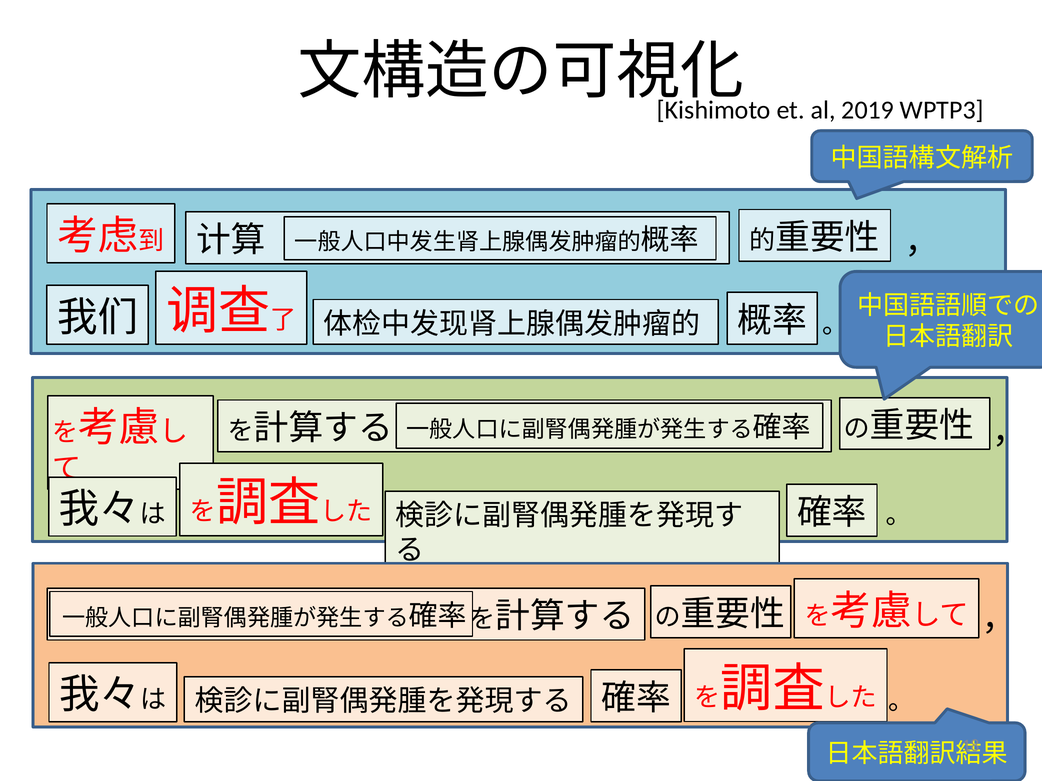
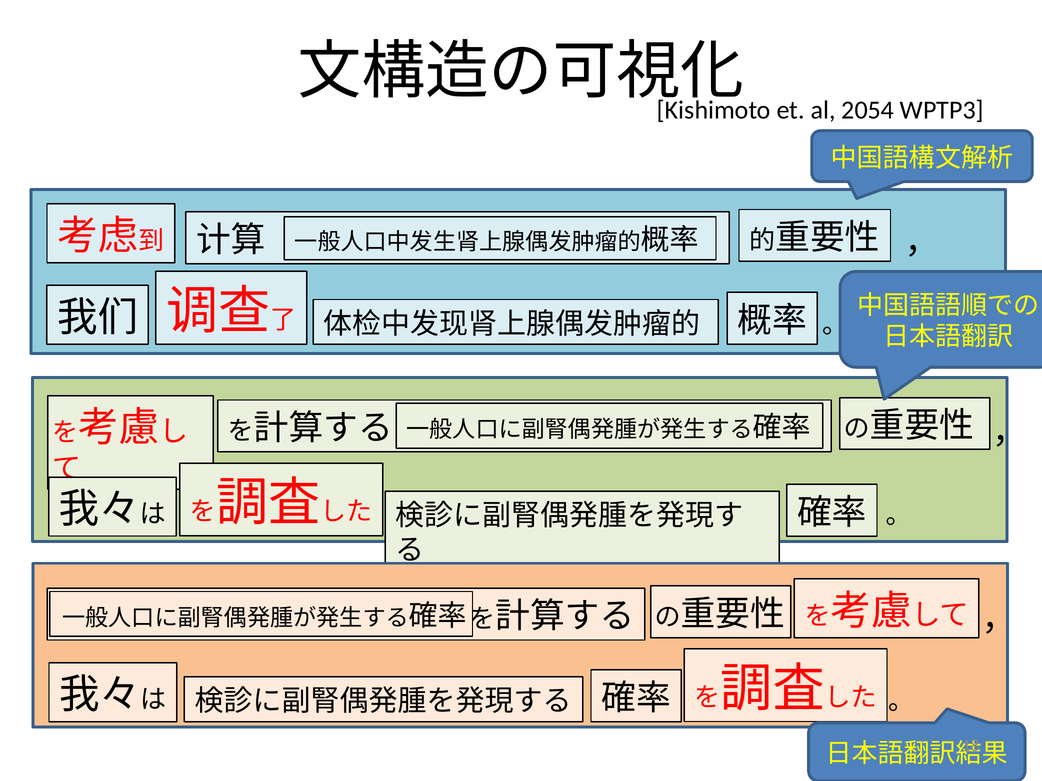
2019: 2019 -> 2054 (868, 110)
